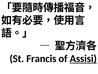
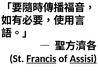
Francis underline: none -> present (41, 58)
